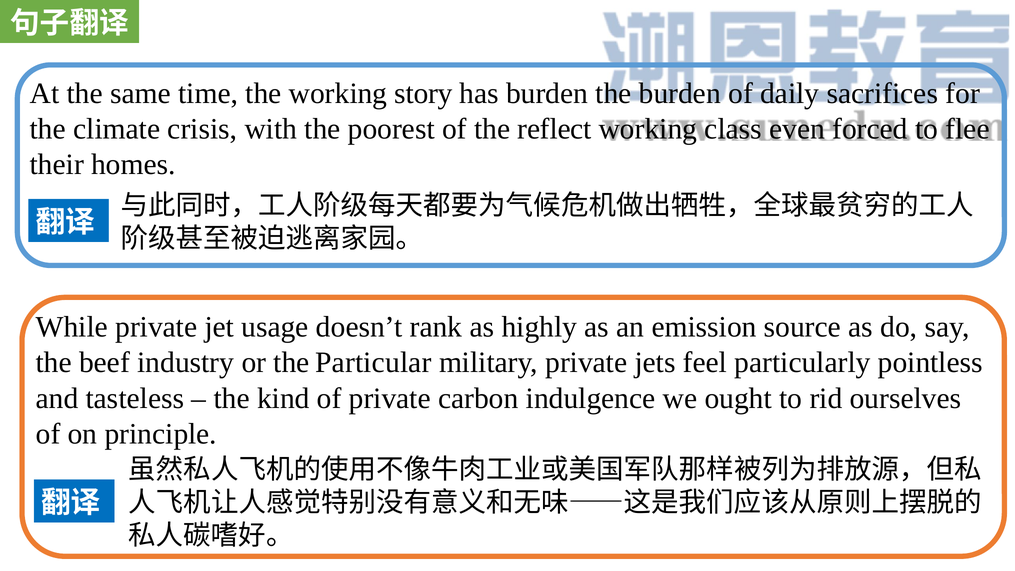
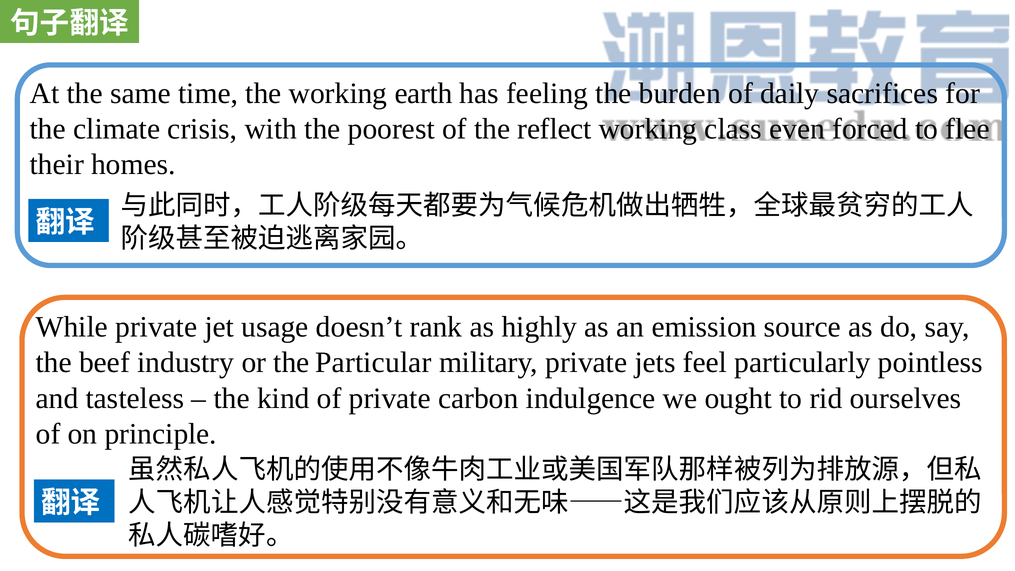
story: story -> earth (423, 93)
has burden: burden -> feeling (547, 93)
